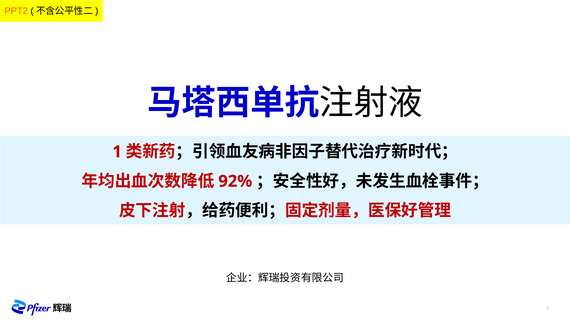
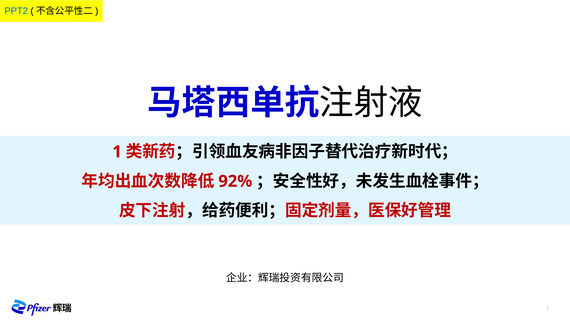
PPT2 colour: orange -> blue (16, 11)
